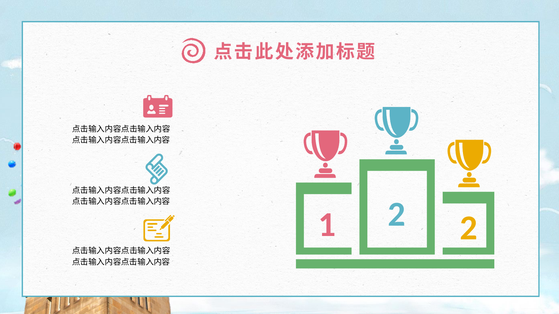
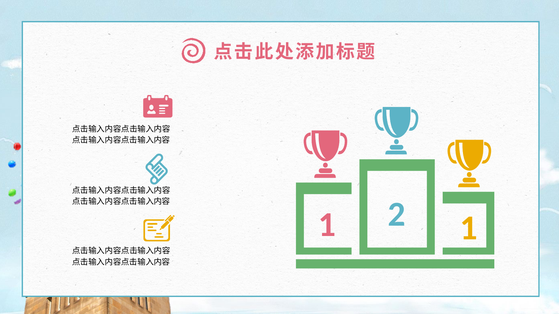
2 2: 2 -> 1 (469, 228)
